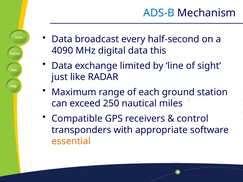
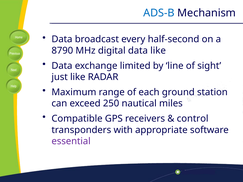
4090: 4090 -> 8790 (62, 51)
data this: this -> like (158, 51)
essential colour: orange -> purple (71, 141)
